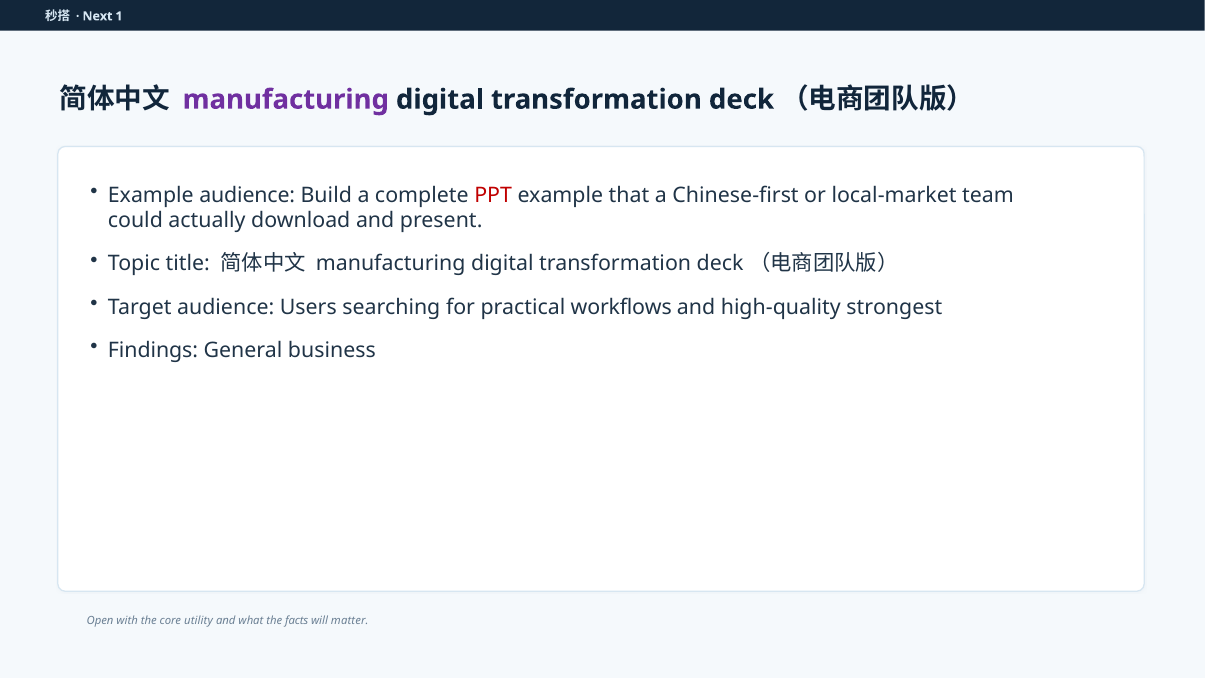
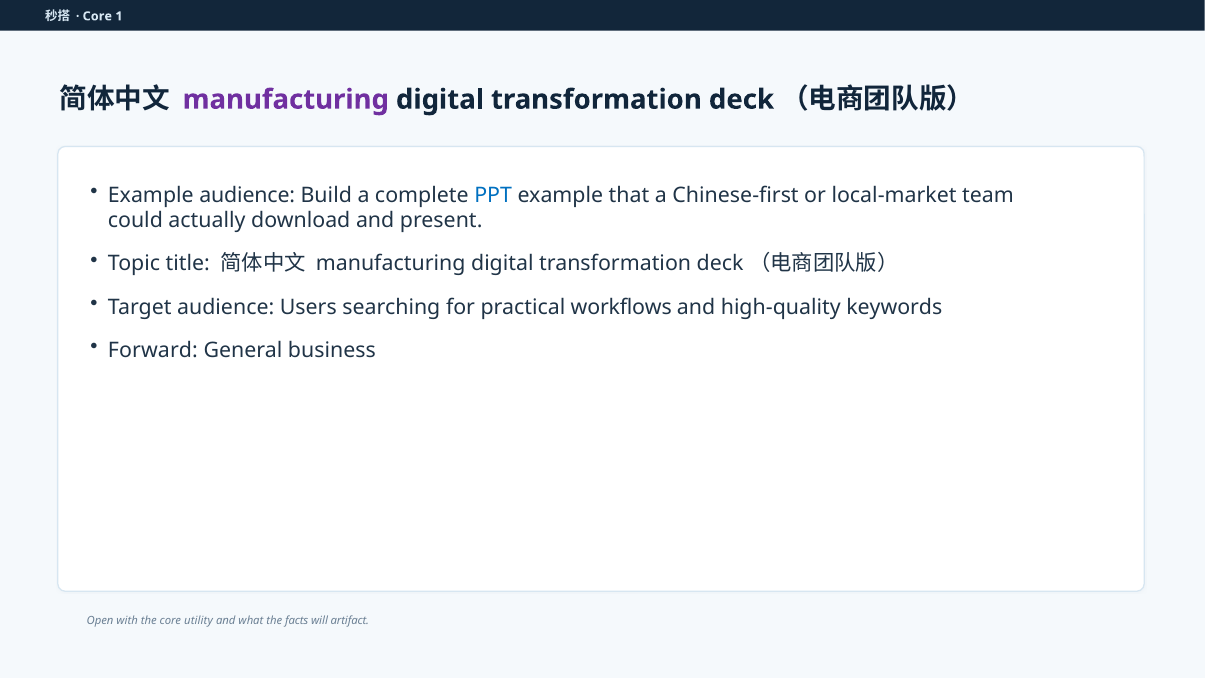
Next: Next -> Core (97, 16)
PPT colour: red -> blue (493, 195)
strongest: strongest -> keywords (894, 307)
Findings: Findings -> Forward (153, 350)
matter: matter -> artifact (350, 621)
